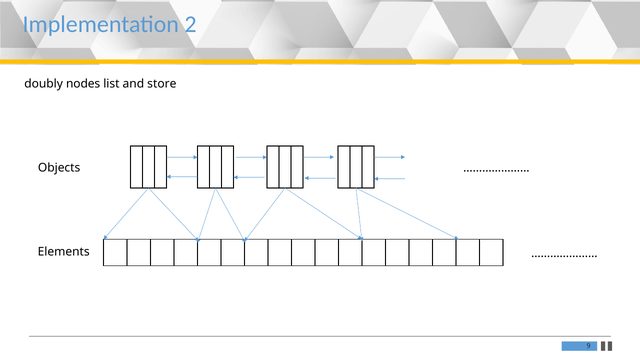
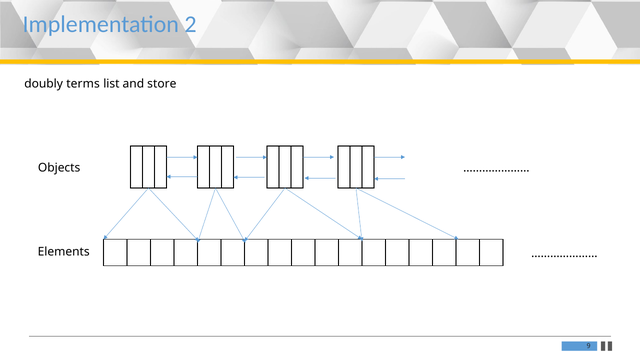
nodes: nodes -> terms (83, 84)
